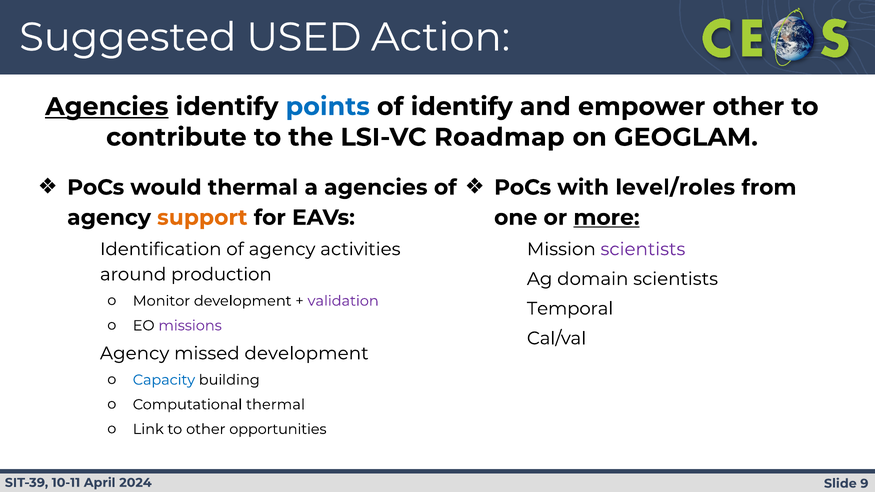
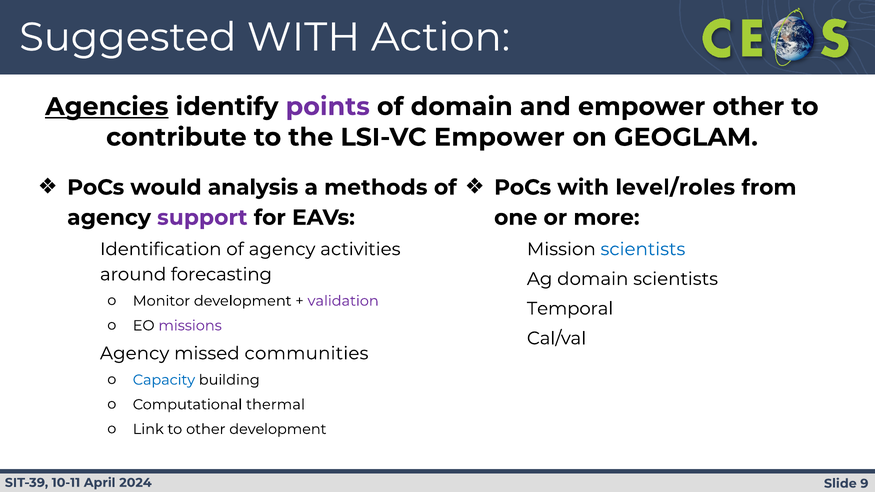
Suggested USED: USED -> WITH (304, 37)
points colour: blue -> purple (328, 107)
of identify: identify -> domain (462, 107)
LSI-VC Roadmap: Roadmap -> Empower (499, 137)
would thermal: thermal -> analysis (253, 187)
a agencies: agencies -> methods (376, 187)
support colour: orange -> purple (202, 218)
more underline: present -> none (607, 218)
scientists colour: purple -> blue (643, 249)
production: production -> forecasting (221, 274)
missed development: development -> communities (306, 353)
other opportunities: opportunities -> development (278, 429)
